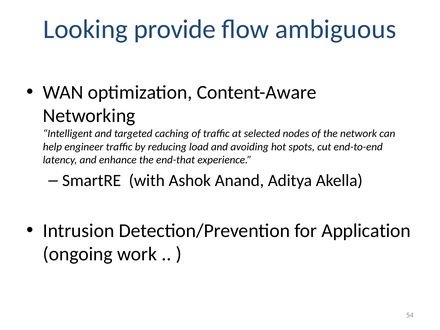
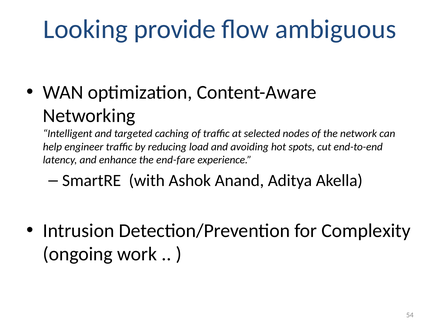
end-that: end-that -> end-fare (176, 160)
Application: Application -> Complexity (366, 231)
